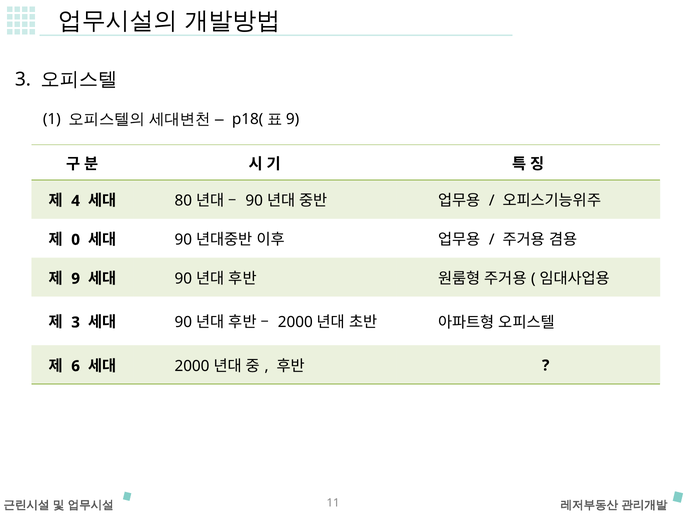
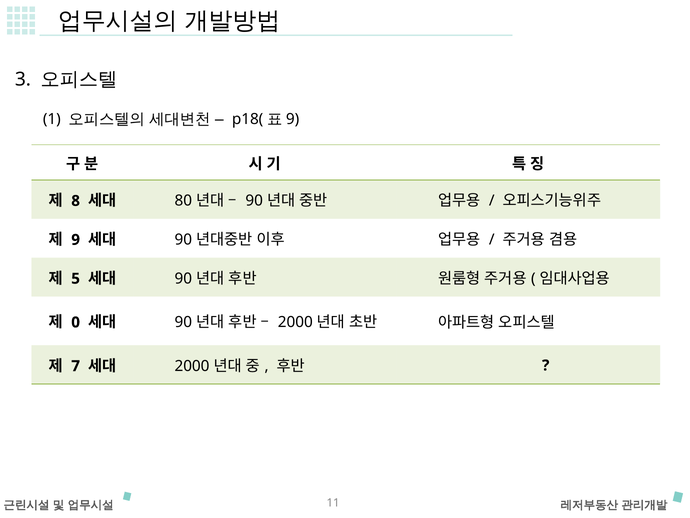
4: 4 -> 8 (76, 201)
0: 0 -> 9 (76, 240)
9: 9 -> 5 (76, 278)
3: 3 -> 0 (76, 322)
6: 6 -> 7 (76, 366)
